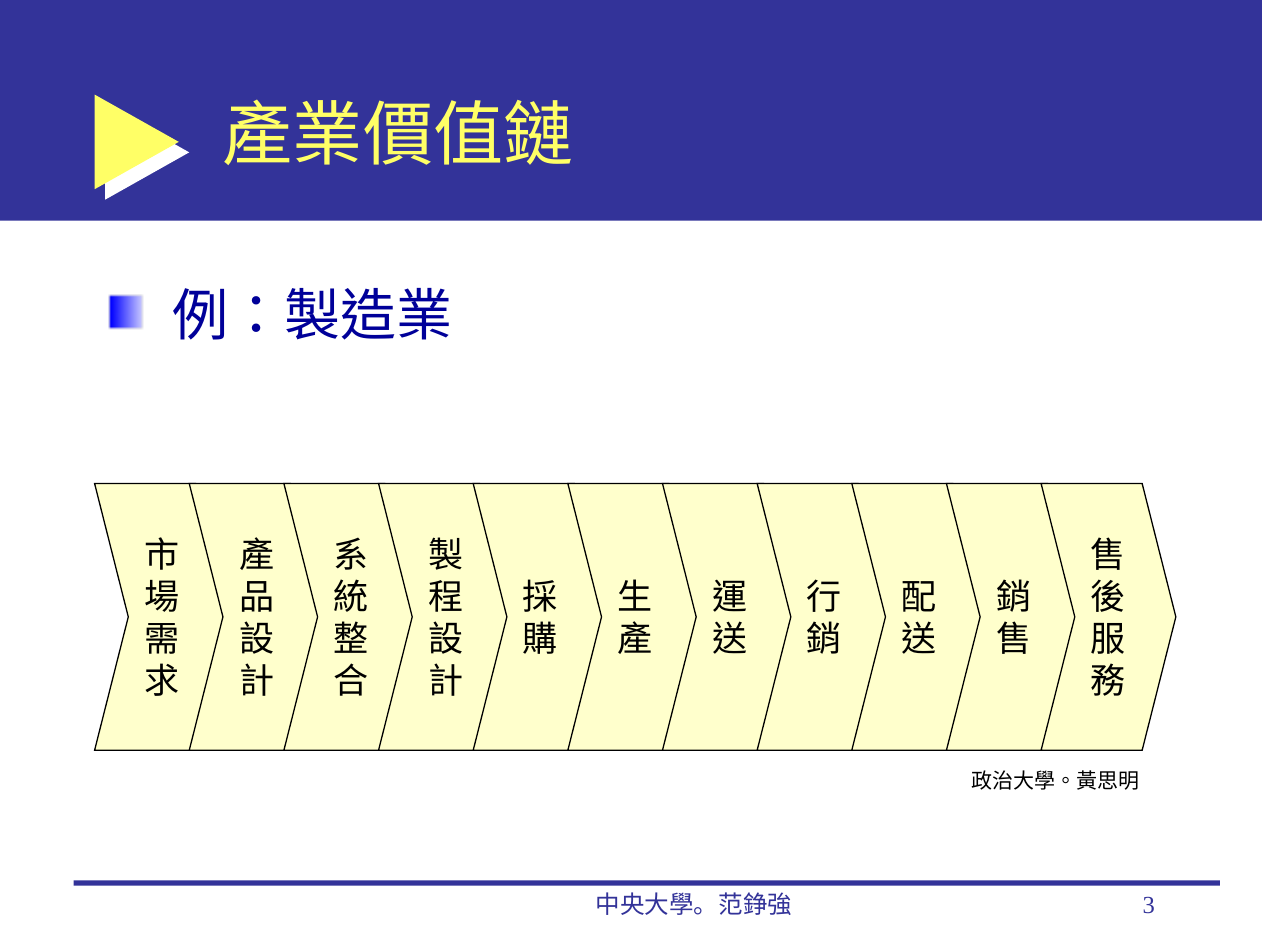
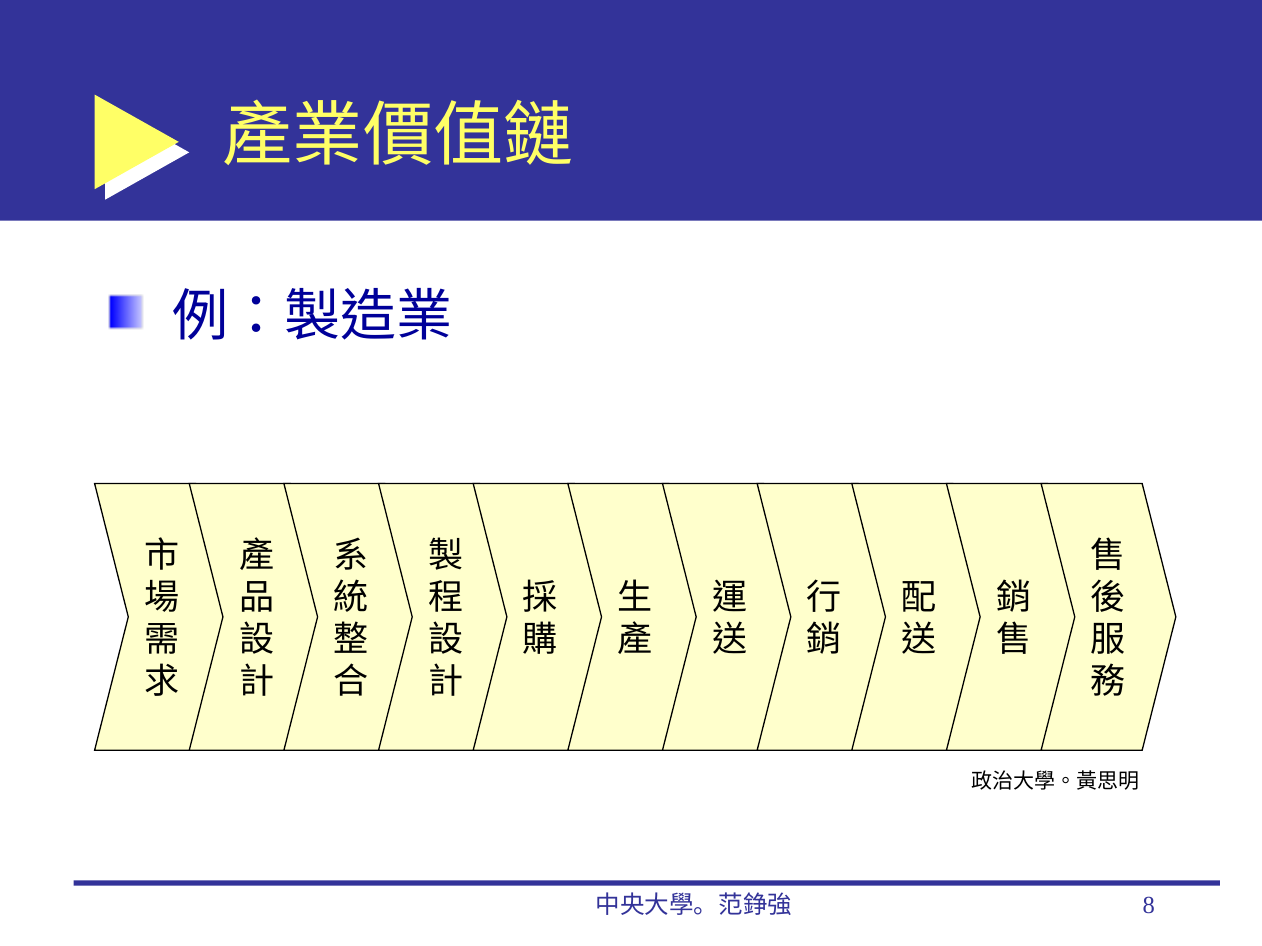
3: 3 -> 8 (1149, 906)
